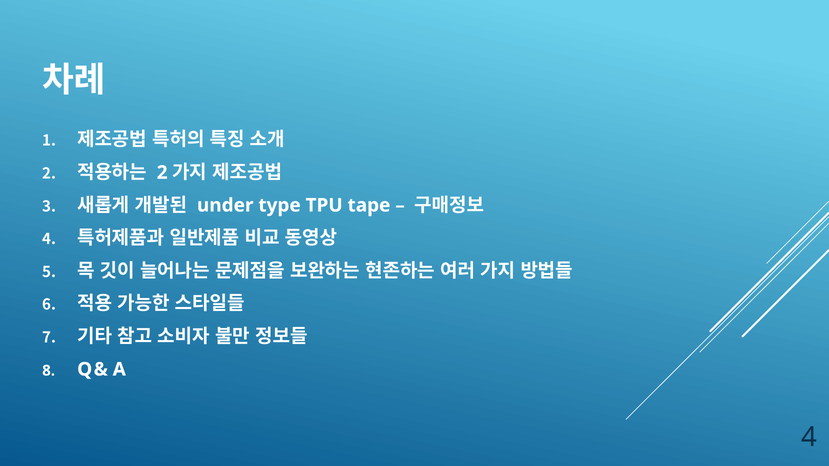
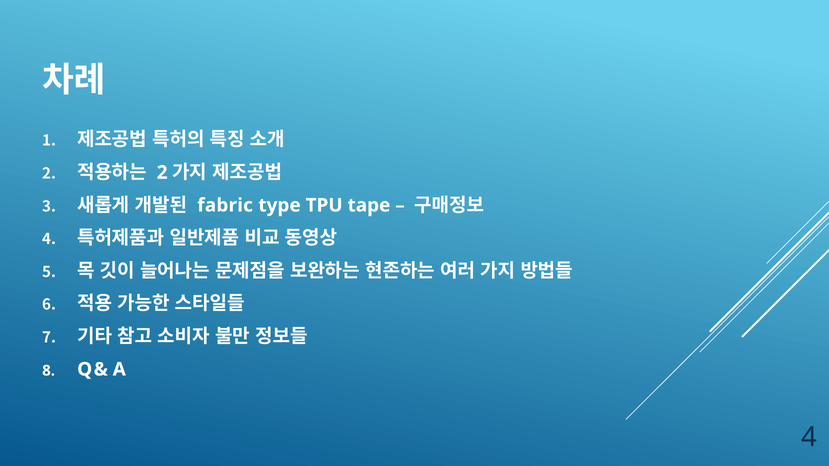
under: under -> fabric (225, 205)
